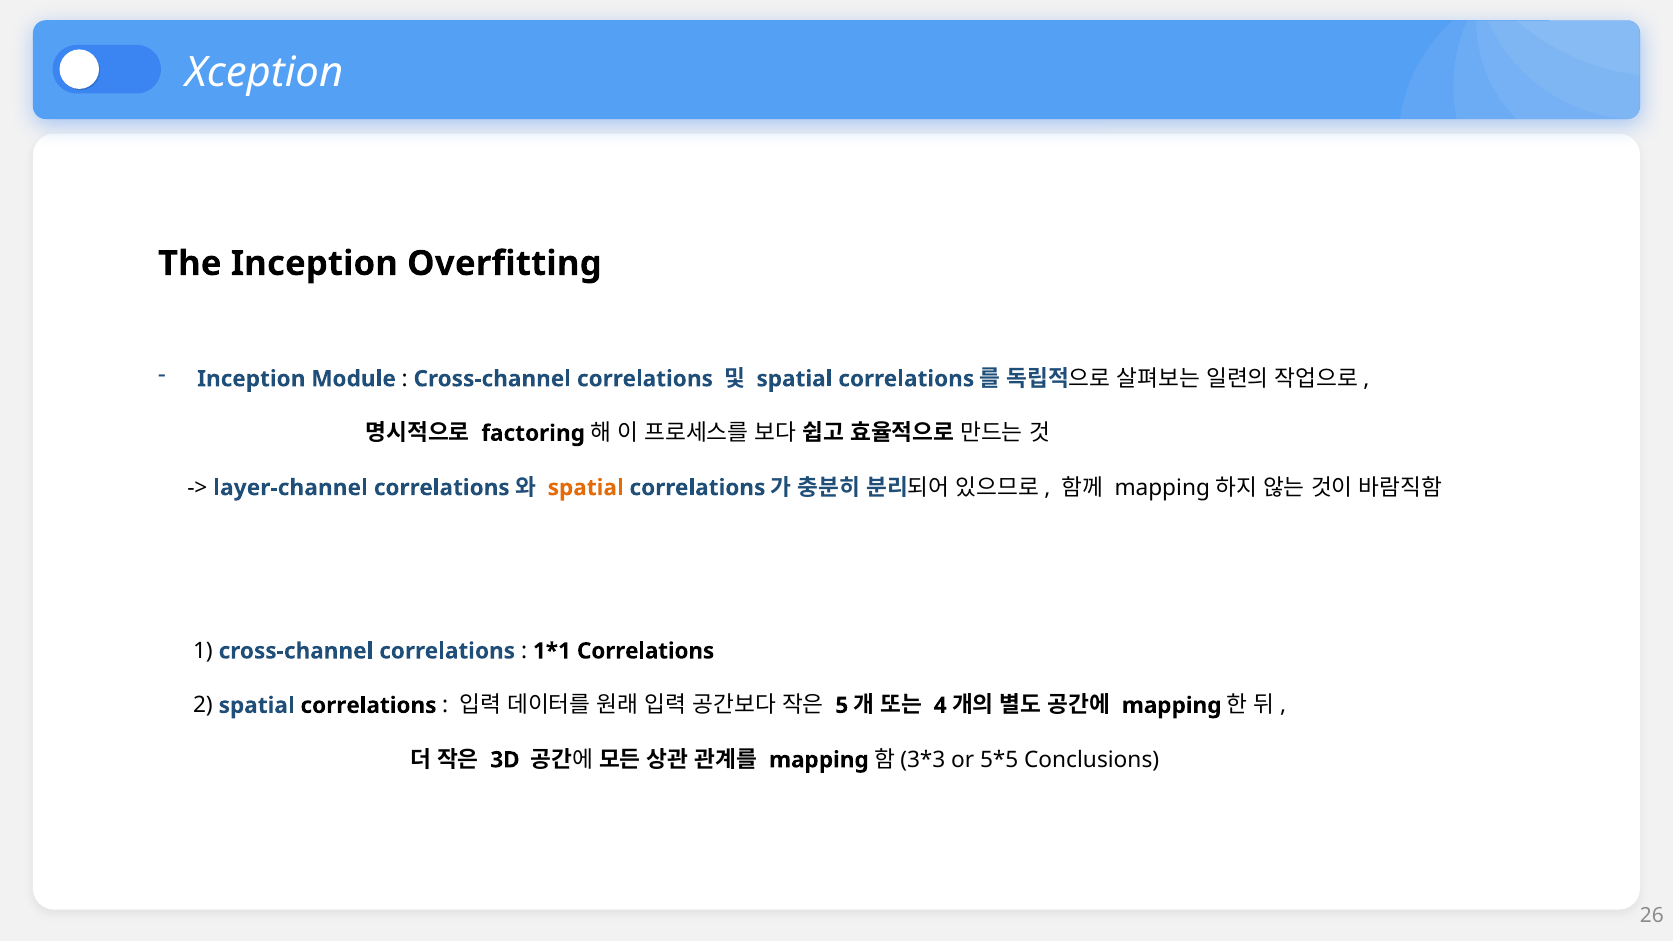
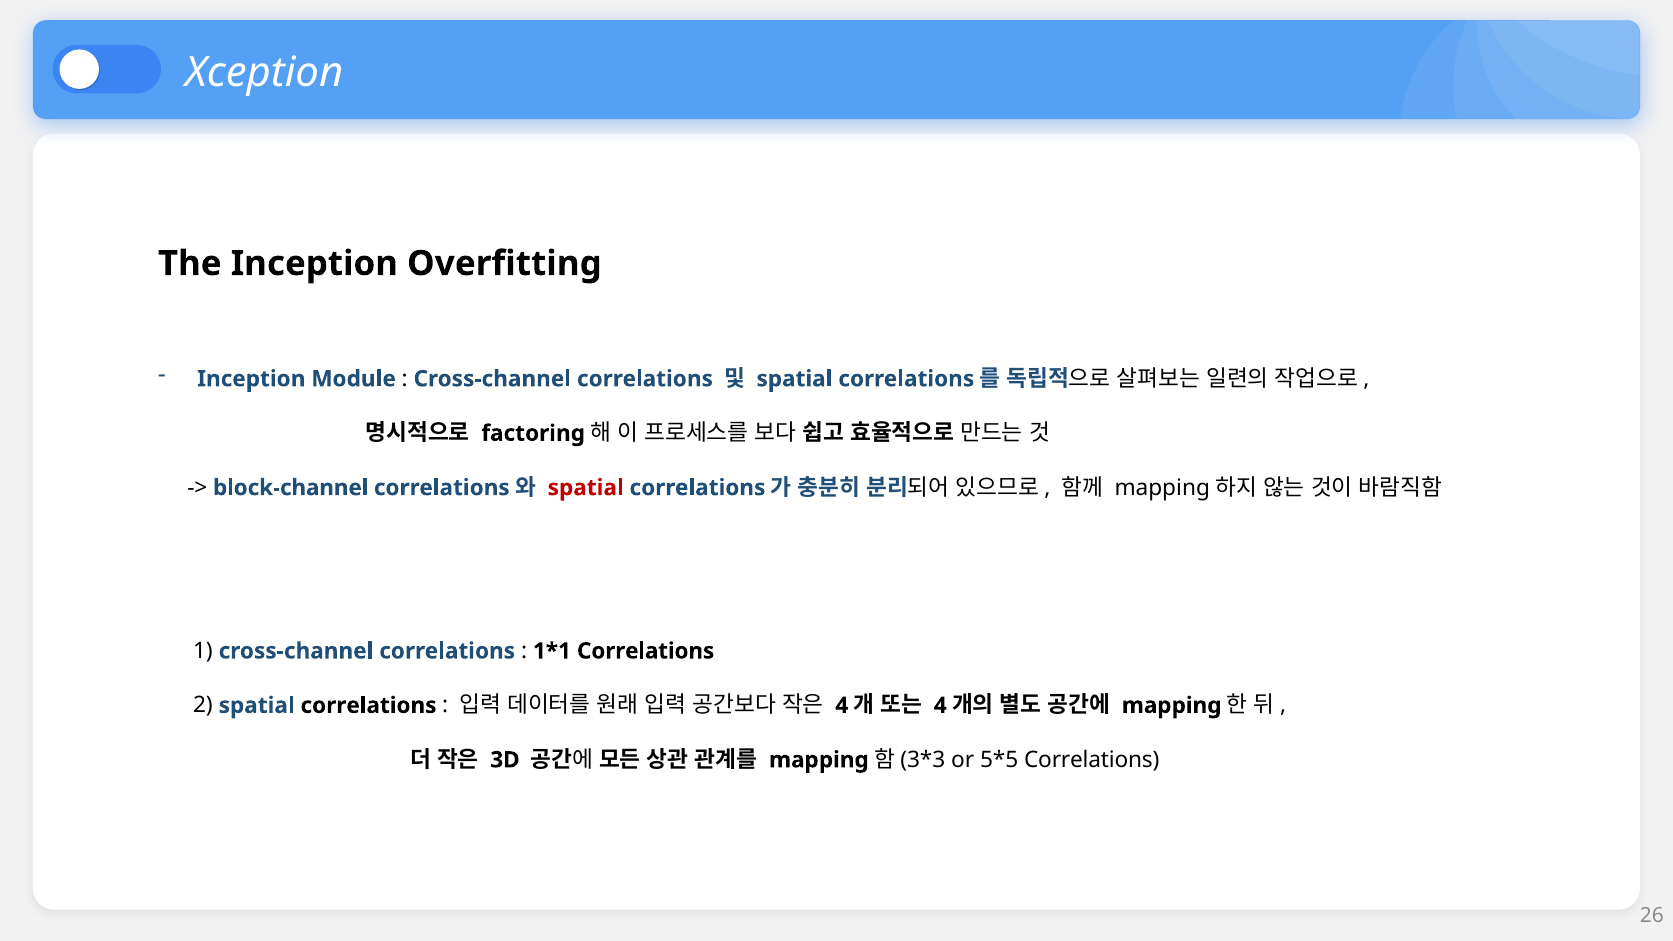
layer-channel: layer-channel -> block-channel (291, 488)
spatial colour: orange -> red (586, 488)
5: 5 -> 4 (842, 705)
Conclusions: Conclusions -> Correlations (1092, 760)
